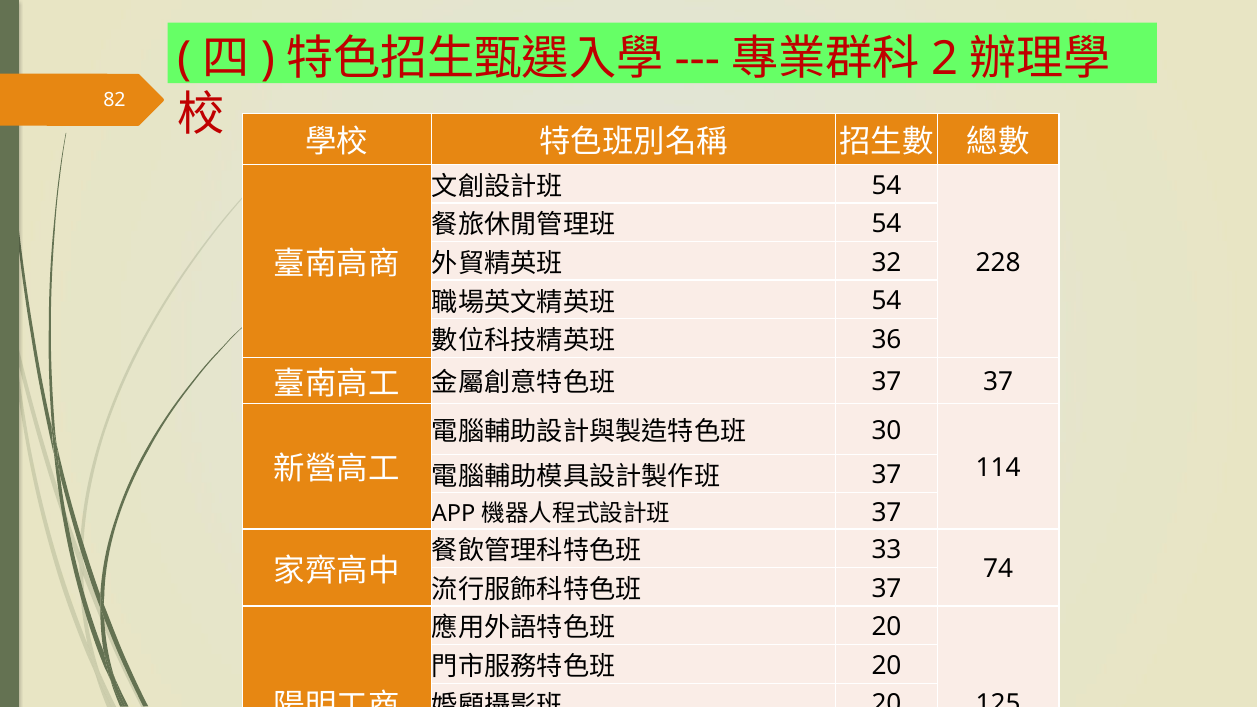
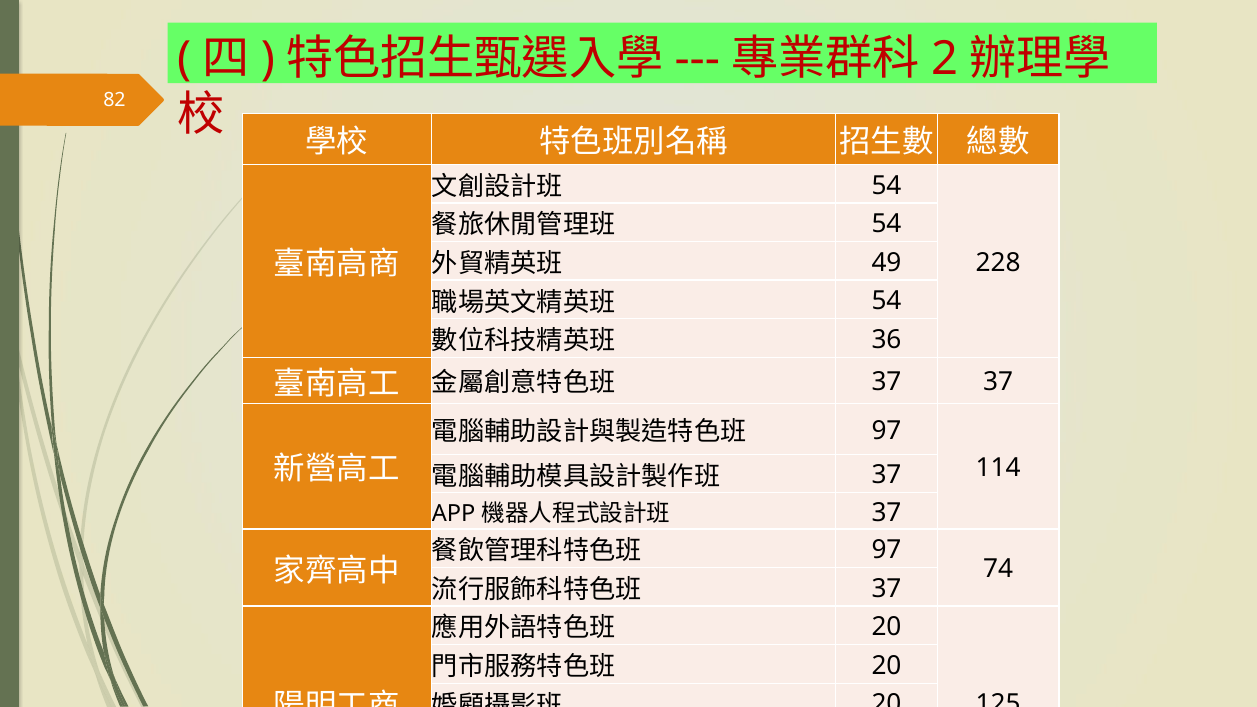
32: 32 -> 49 (886, 263)
30: 30 -> 97 (886, 431)
33: 33 -> 97 (886, 550)
